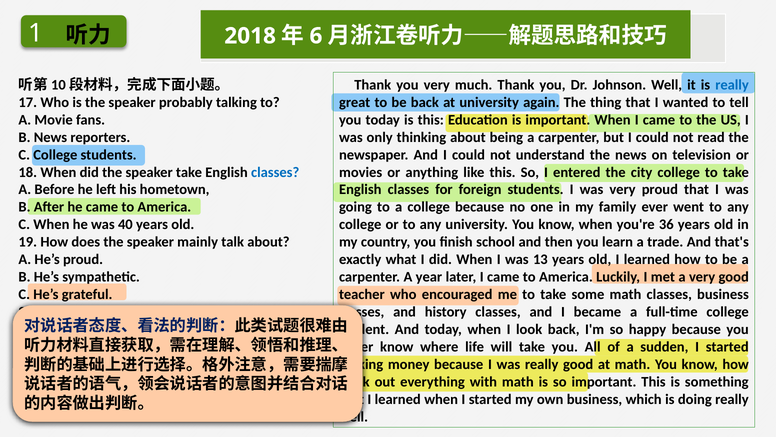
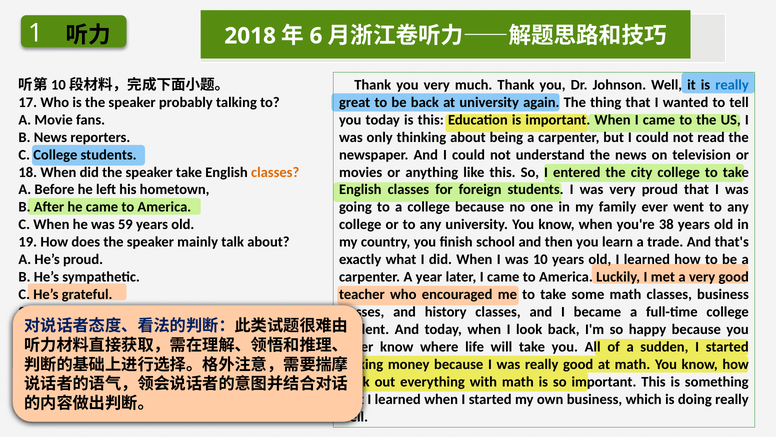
classes colour: blue -> orange (275, 172)
40: 40 -> 59 (125, 224)
36: 36 -> 38 (666, 224)
13: 13 -> 10 (540, 259)
